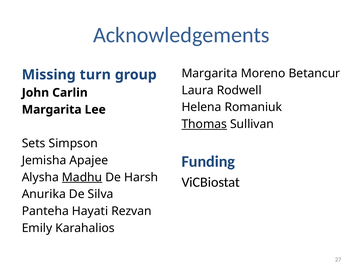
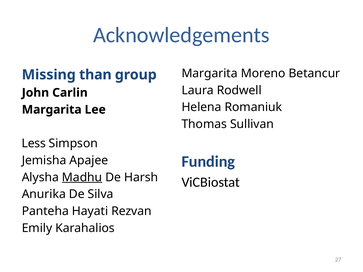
turn: turn -> than (95, 75)
Thomas underline: present -> none (204, 124)
Sets: Sets -> Less (34, 144)
